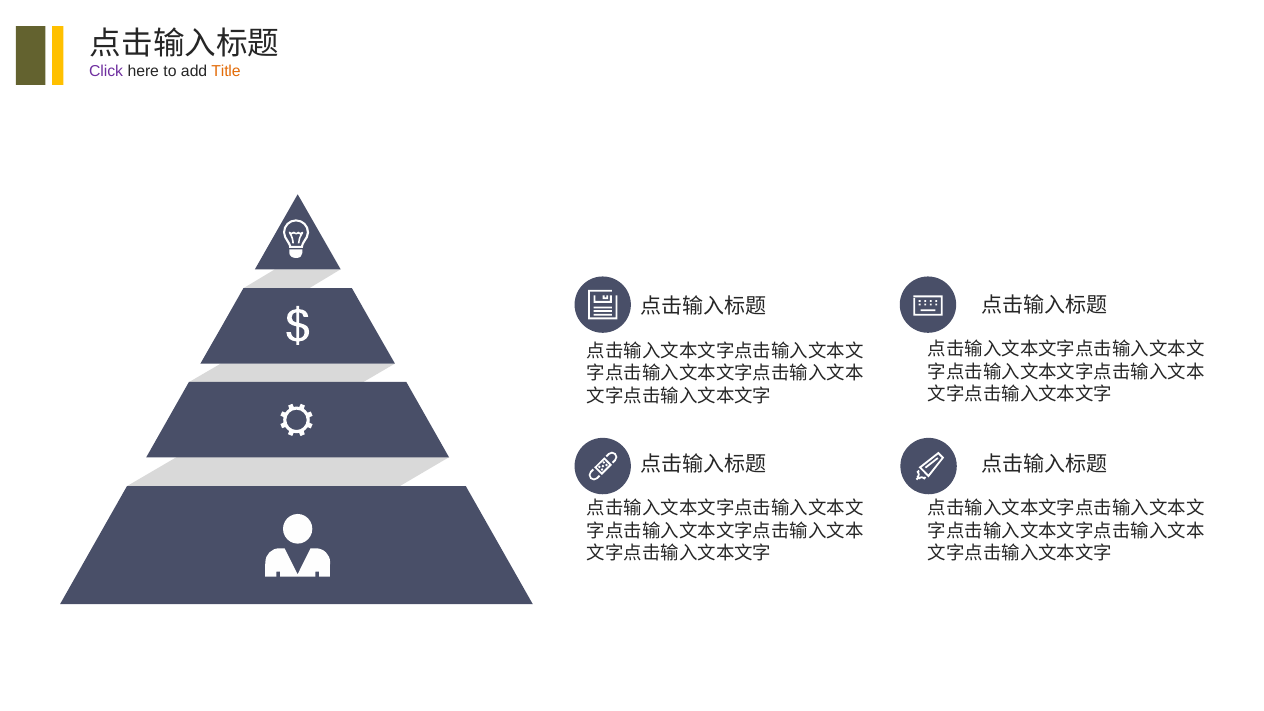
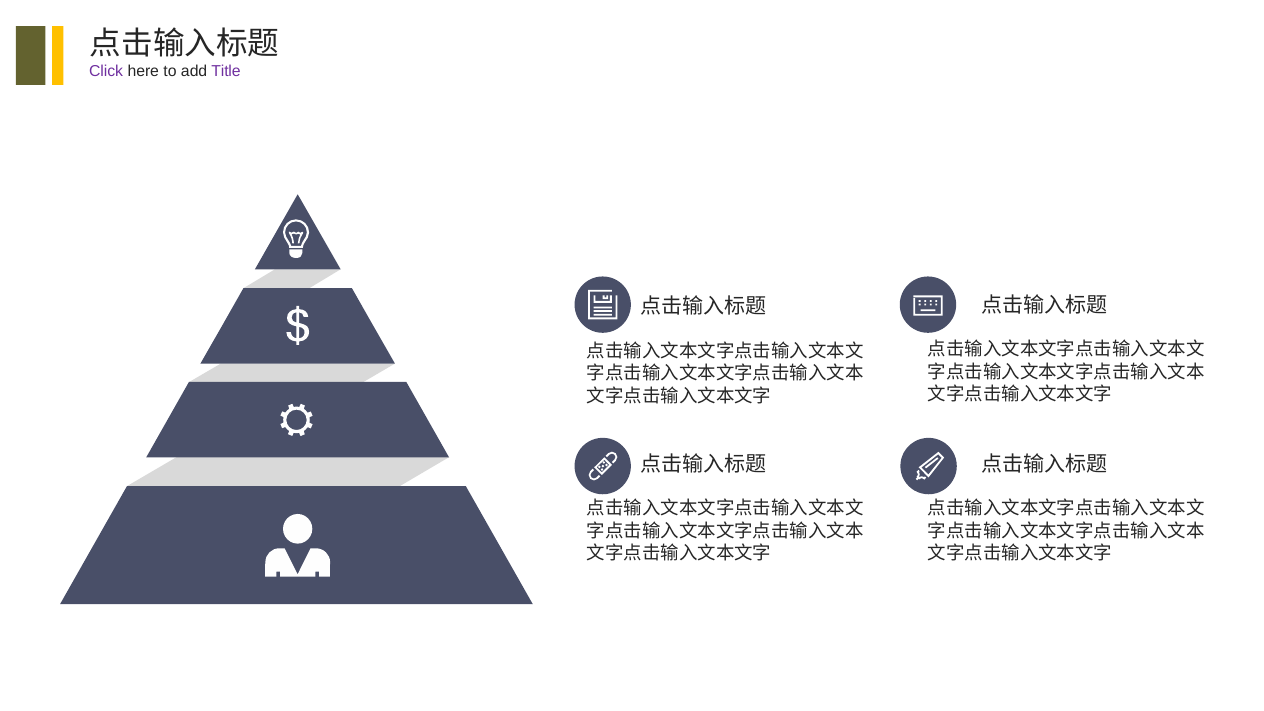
Title colour: orange -> purple (226, 71)
